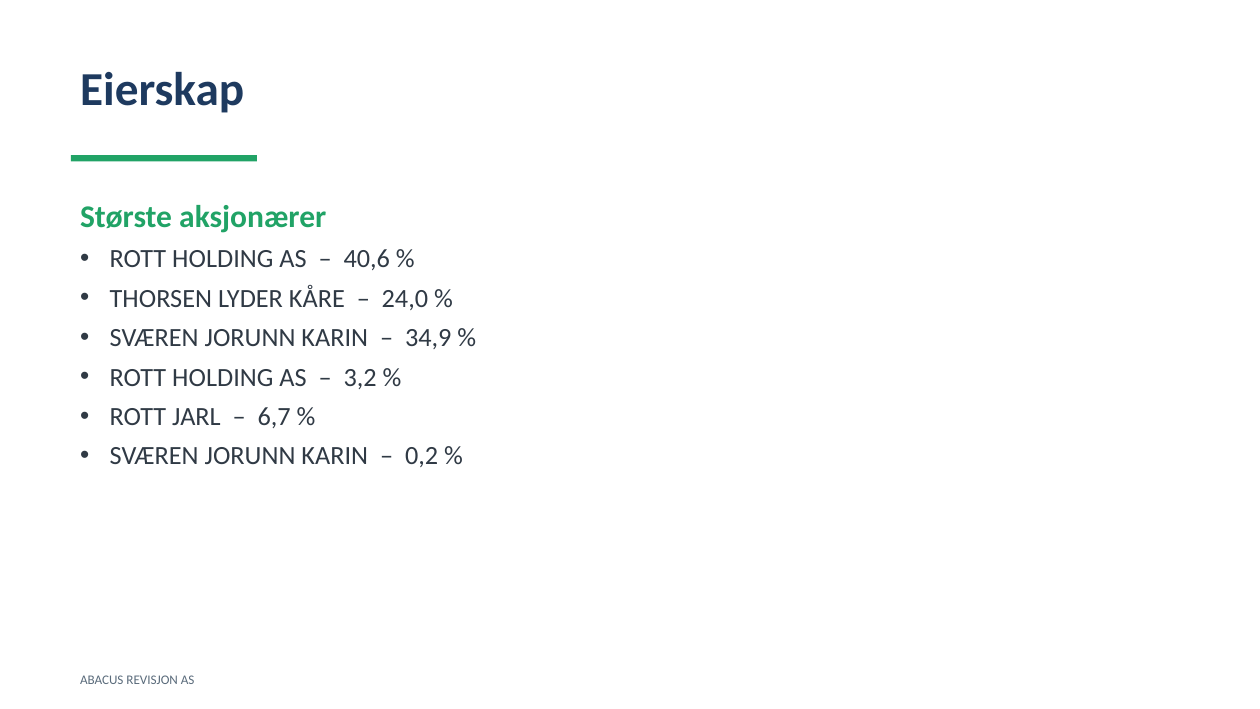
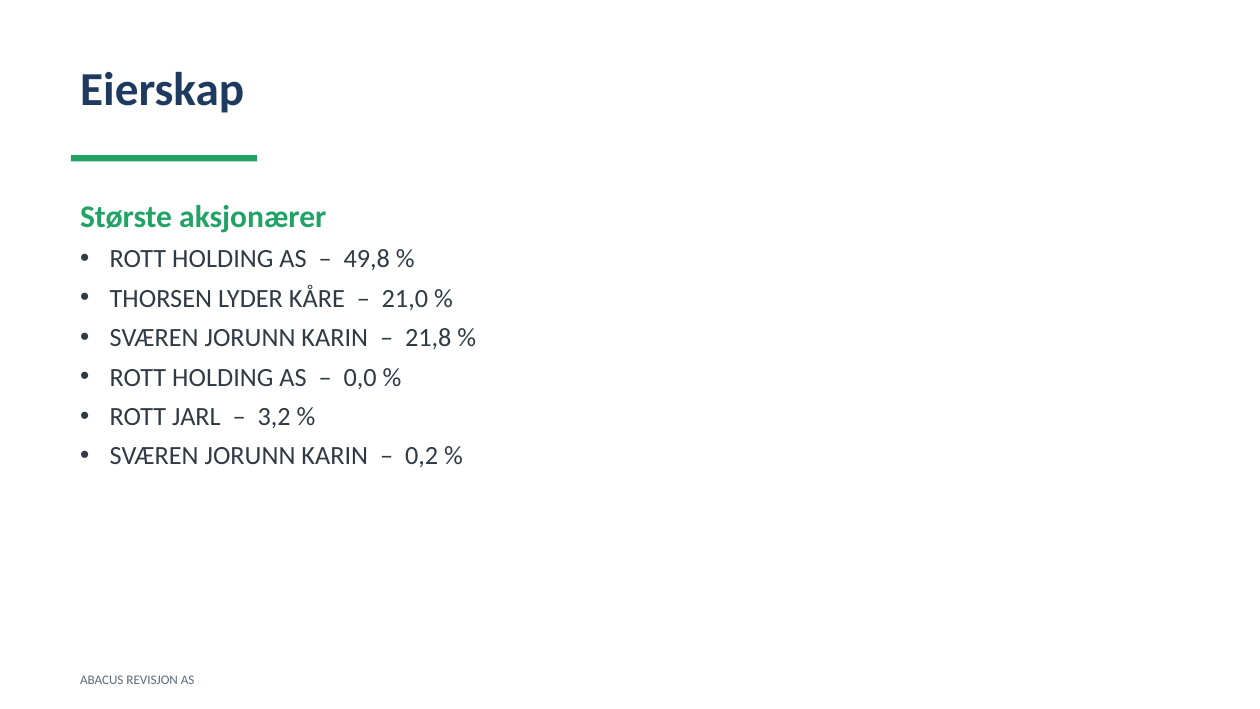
40,6: 40,6 -> 49,8 (367, 259)
24,0: 24,0 -> 21,0 (405, 298)
34,9: 34,9 -> 21,8 (428, 338)
3,2: 3,2 -> 0,0 (360, 377)
6,7: 6,7 -> 3,2 (274, 417)
